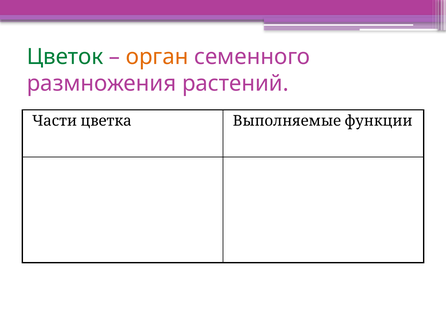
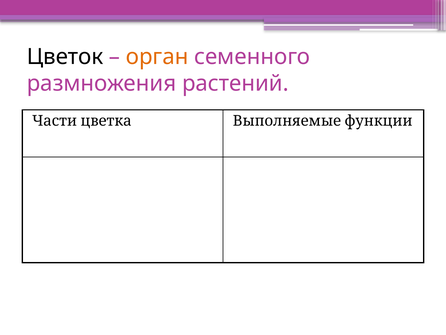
Цветок colour: green -> black (65, 57)
